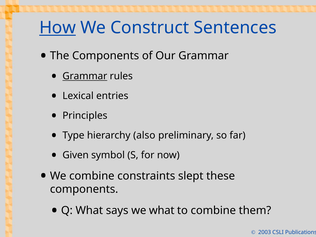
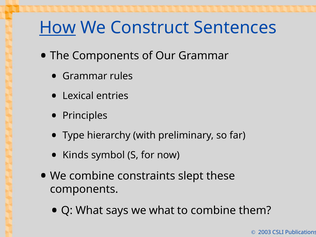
Grammar underline: present -> none (85, 76)
also: also -> with (144, 135)
Given: Given -> Kinds (76, 155)
